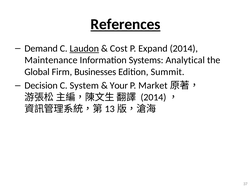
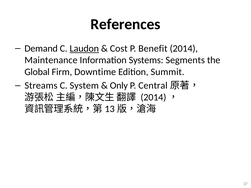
References underline: present -> none (125, 24)
Expand: Expand -> Benefit (153, 49)
Analytical: Analytical -> Segments (185, 60)
Businesses: Businesses -> Downtime (95, 72)
Decision: Decision -> Streams (41, 86)
Your: Your -> Only (119, 86)
Market: Market -> Central (153, 86)
